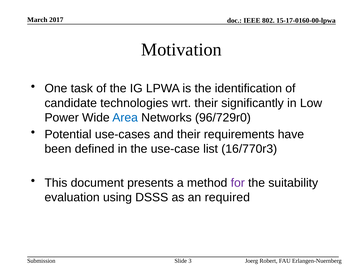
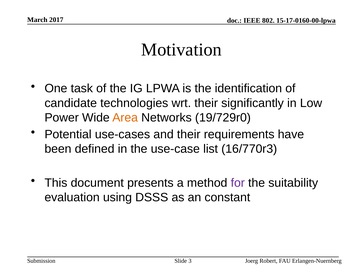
Area colour: blue -> orange (125, 118)
96/729r0: 96/729r0 -> 19/729r0 (223, 118)
required: required -> constant (227, 197)
